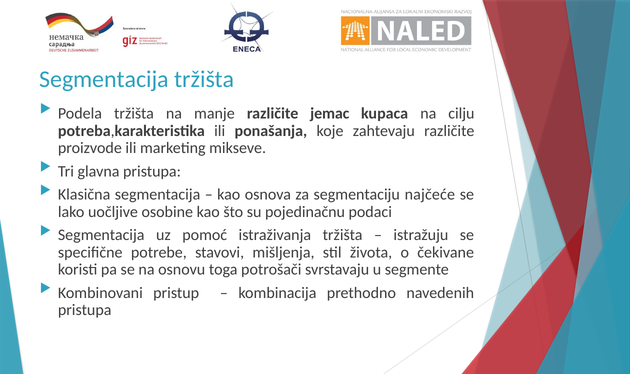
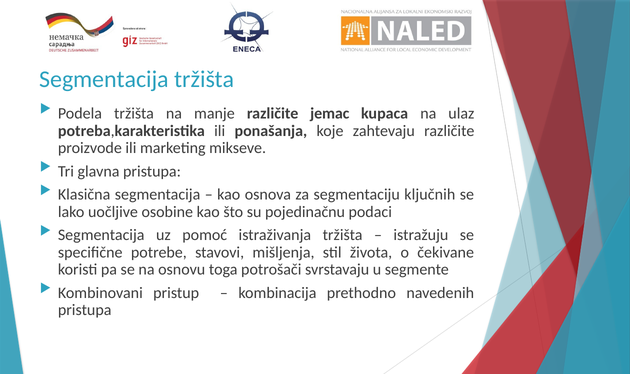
cilju: cilju -> ulaz (461, 114)
najčeće: najčeće -> ključnih (430, 195)
